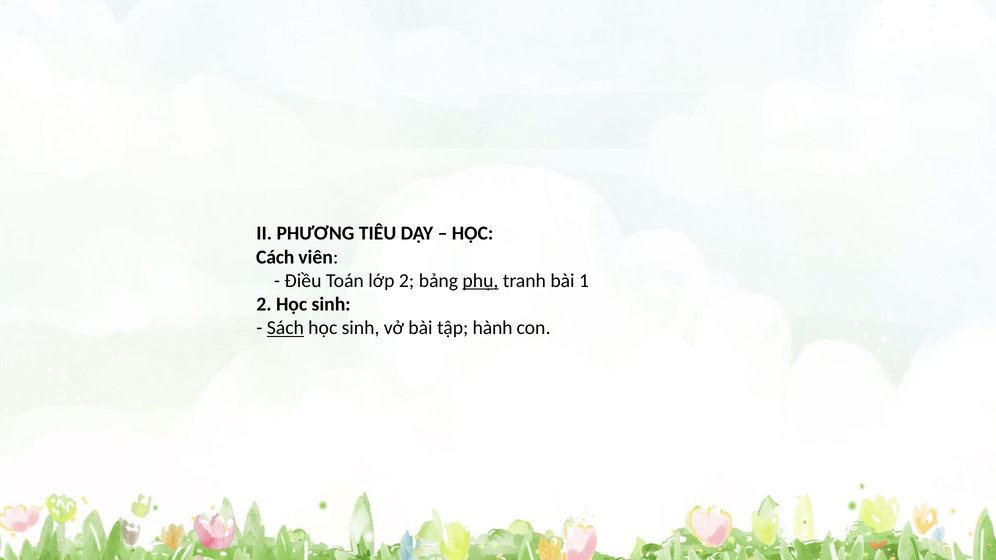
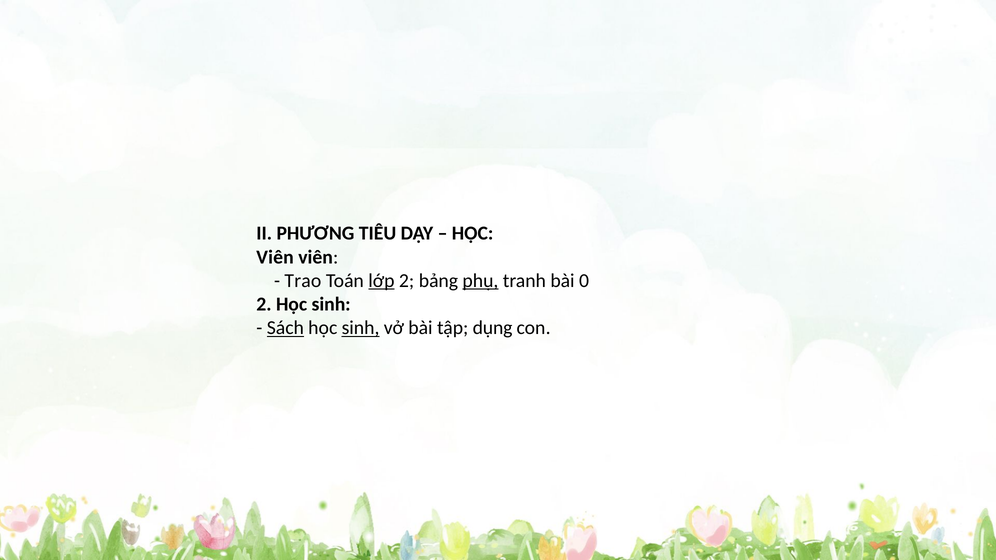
Cách: Cách -> Viên (275, 257)
Điều: Điều -> Trao (303, 281)
lớp underline: none -> present (381, 281)
1: 1 -> 0 (584, 281)
sinh underline: none -> present (361, 328)
hành: hành -> dụng (493, 328)
